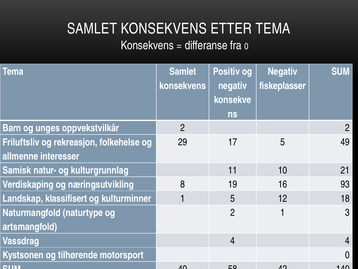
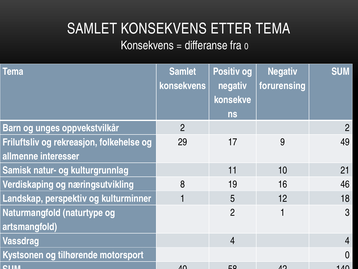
fiskeplasser: fiskeplasser -> forurensing (283, 86)
17 5: 5 -> 9 (283, 142)
93: 93 -> 46 (345, 184)
klassifisert: klassifisert -> perspektiv (66, 198)
